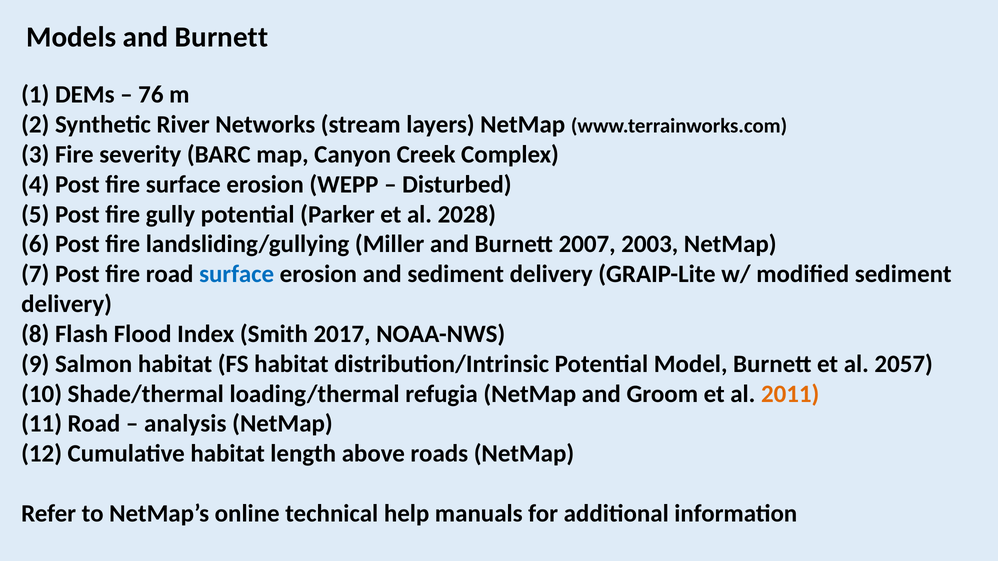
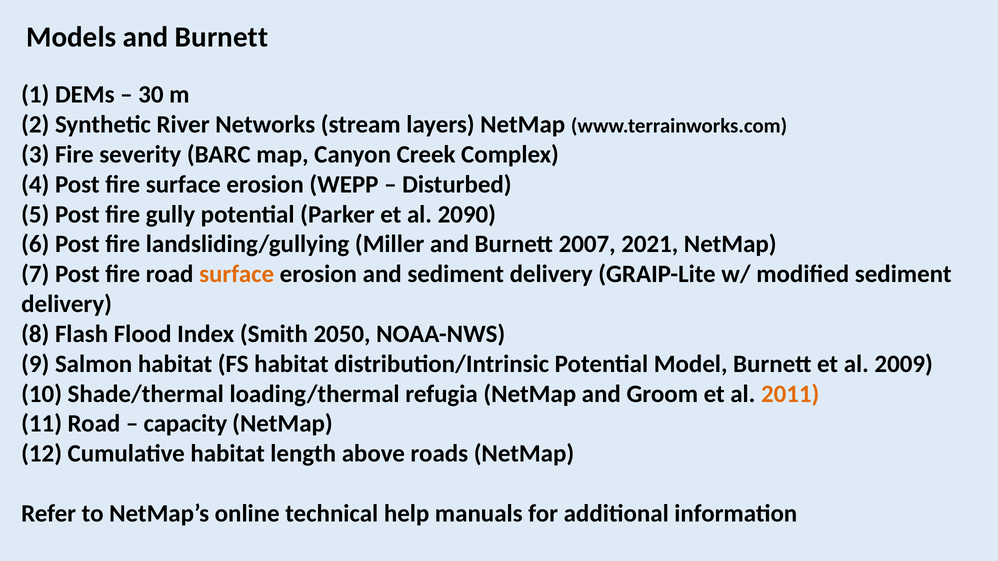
76: 76 -> 30 (151, 95)
2028: 2028 -> 2090 (467, 214)
2003: 2003 -> 2021 (650, 244)
surface colour: blue -> orange (237, 274)
2017: 2017 -> 2050 (342, 334)
2057: 2057 -> 2009 (904, 364)
analysis: analysis -> capacity (185, 424)
